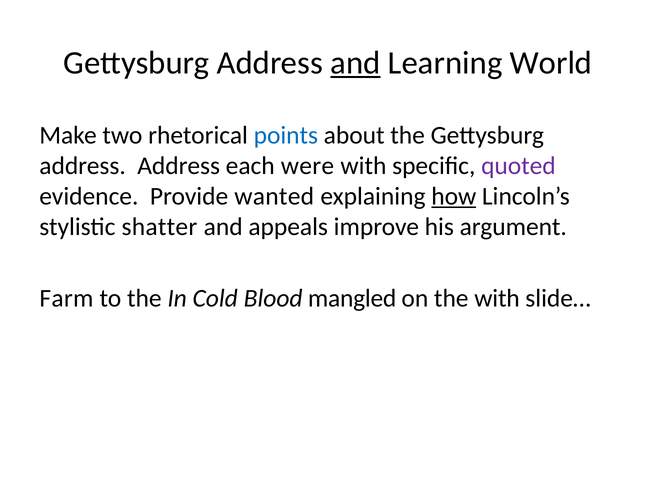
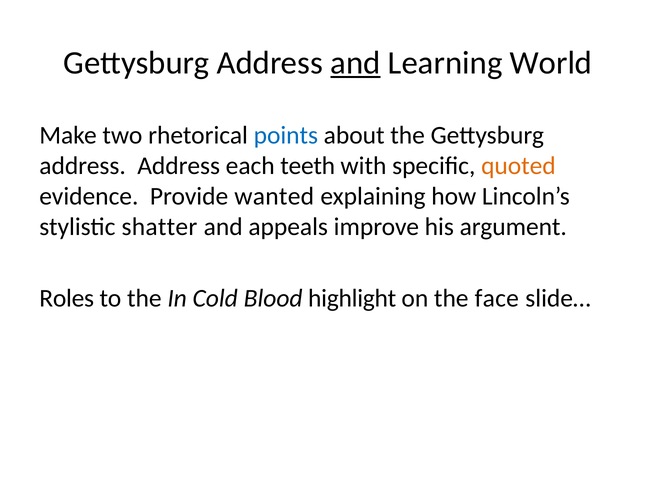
were: were -> teeth (308, 166)
quoted colour: purple -> orange (518, 166)
how underline: present -> none (454, 196)
Farm: Farm -> Roles (67, 298)
mangled: mangled -> highlight (352, 298)
the with: with -> face (497, 298)
